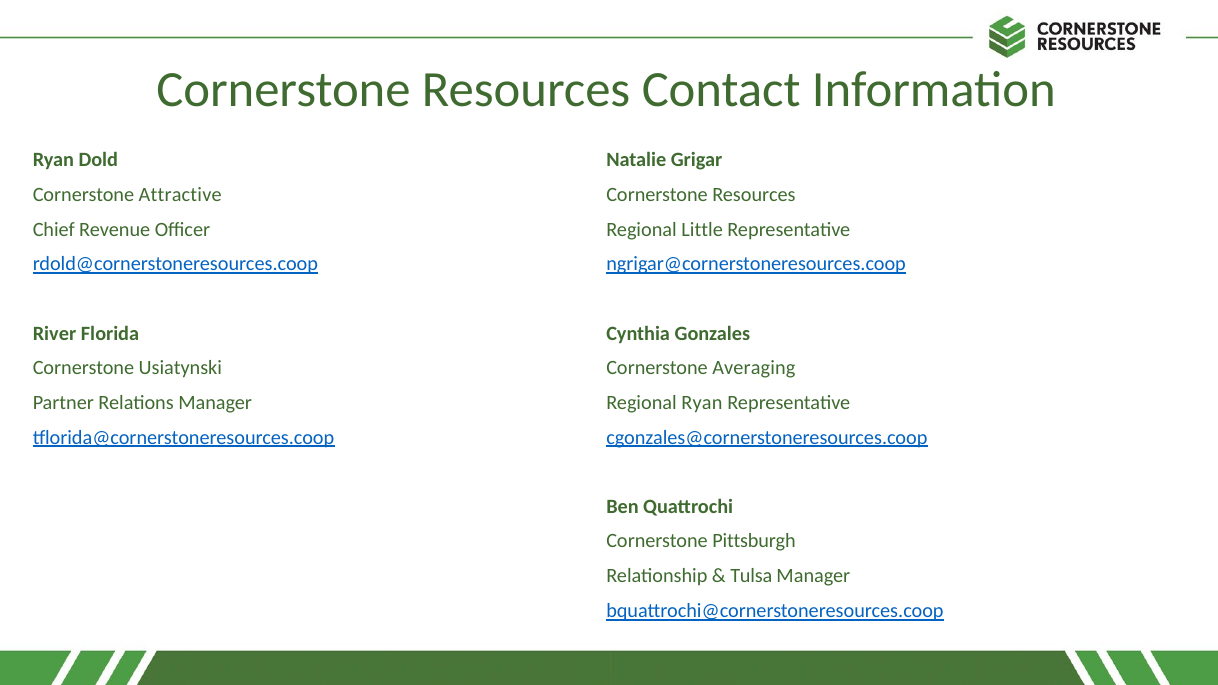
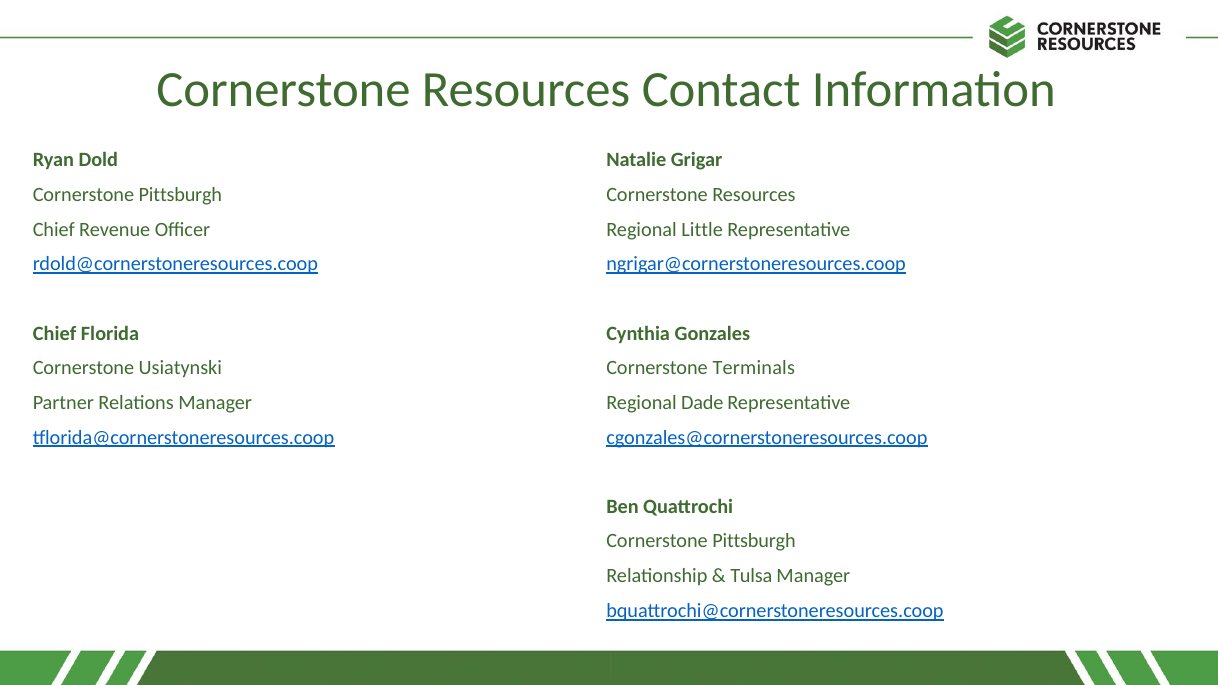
Attractive: Attractive -> Pittsburgh (180, 195)
River: River -> Chief (55, 334)
Averaging: Averaging -> Terminals (754, 368)
Regional Ryan: Ryan -> Dade (702, 403)
